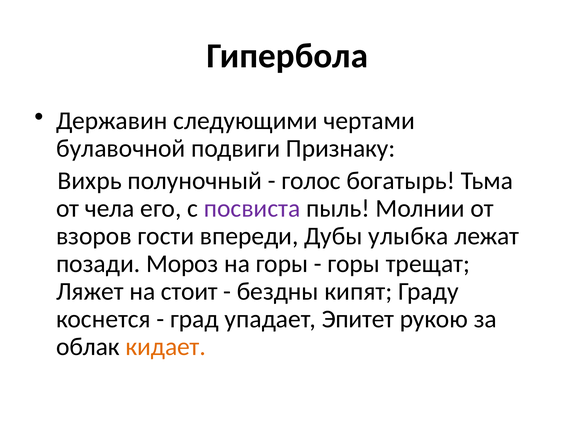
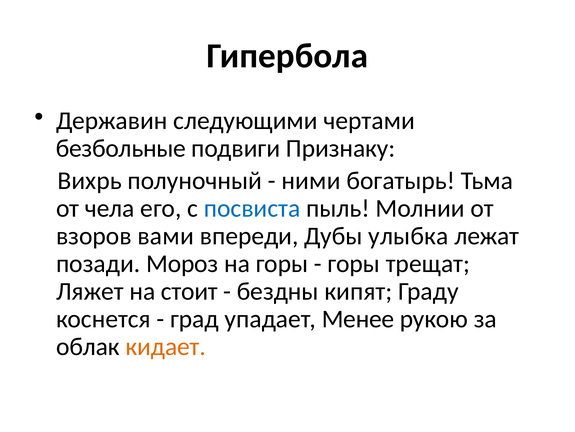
булавочной: булавочной -> безбольные (121, 148)
голос: голос -> ними (311, 180)
посвиста colour: purple -> blue (252, 208)
гости: гости -> вами (166, 236)
Эпитет: Эпитет -> Менее (358, 319)
